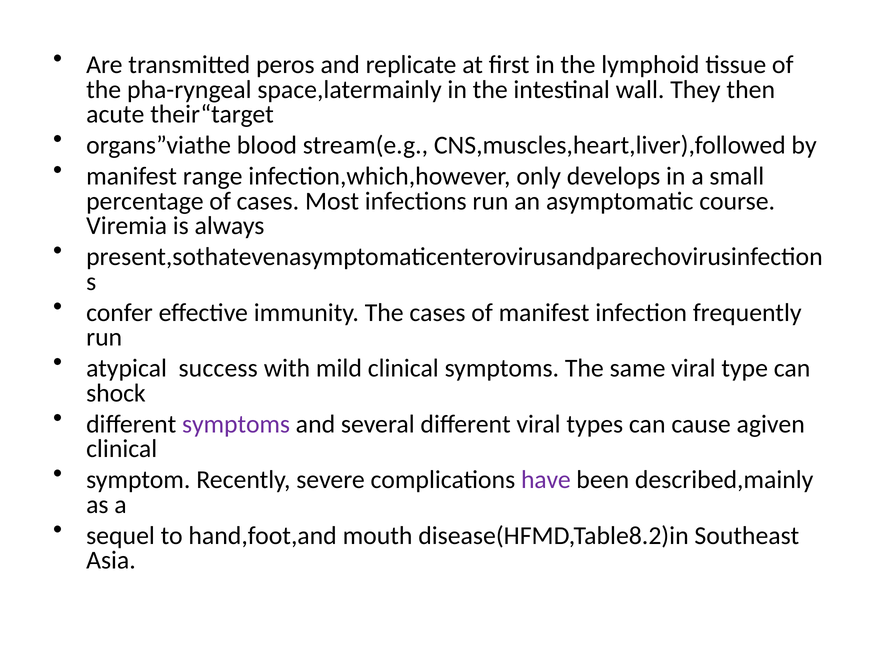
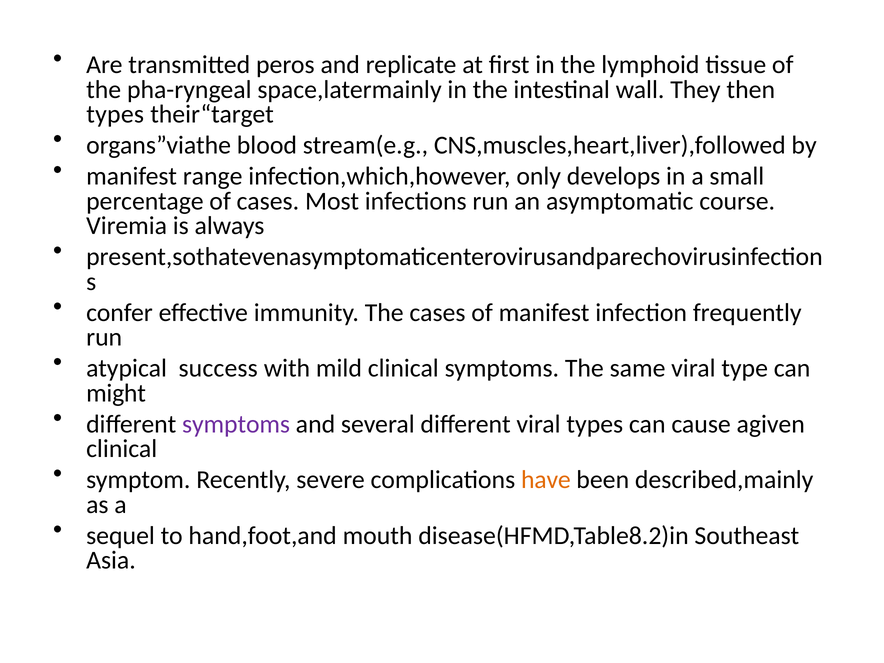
acute: acute -> types (115, 114)
shock: shock -> might (116, 393)
have colour: purple -> orange (546, 480)
